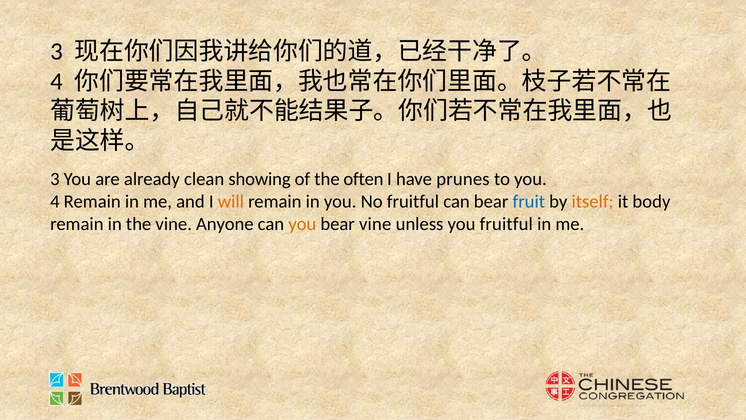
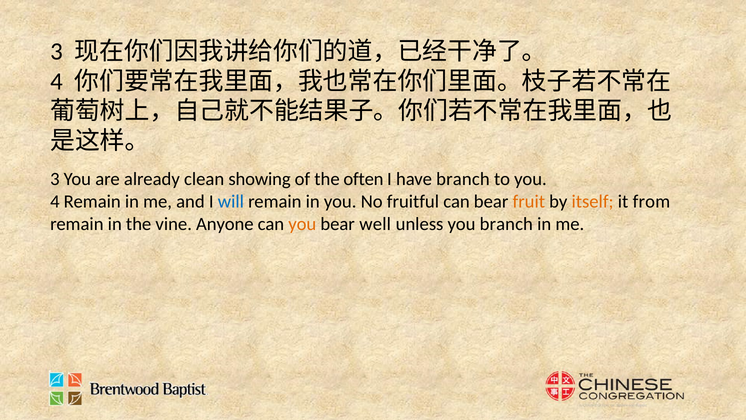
have prunes: prunes -> branch (463, 179)
will colour: orange -> blue (231, 201)
fruit colour: blue -> orange (529, 201)
body: body -> from (651, 201)
bear vine: vine -> well (375, 224)
you fruitful: fruitful -> branch (506, 224)
